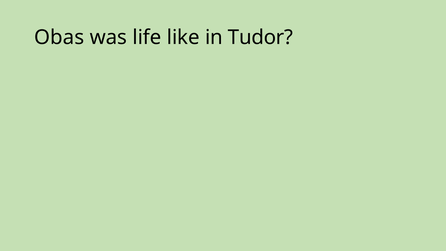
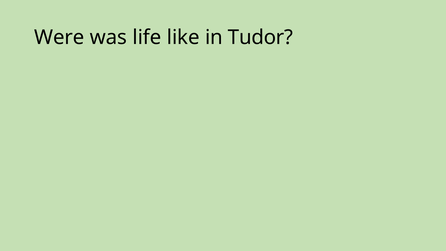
Obas: Obas -> Were (59, 37)
